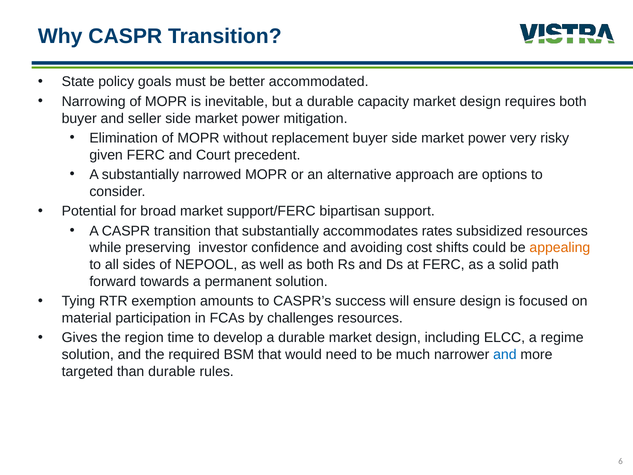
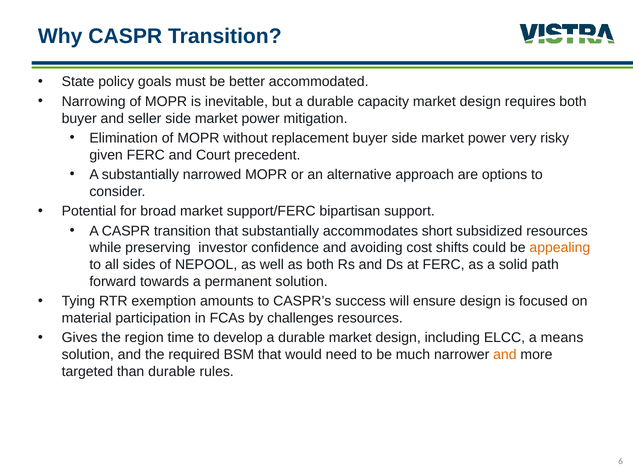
rates: rates -> short (437, 231)
regime: regime -> means (562, 338)
and colour: blue -> orange (505, 355)
